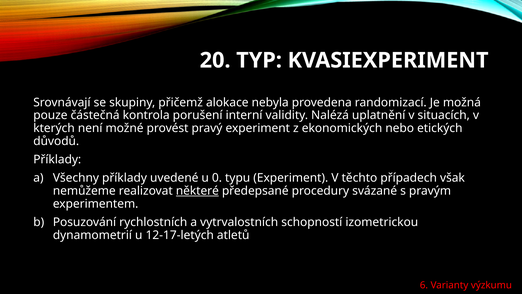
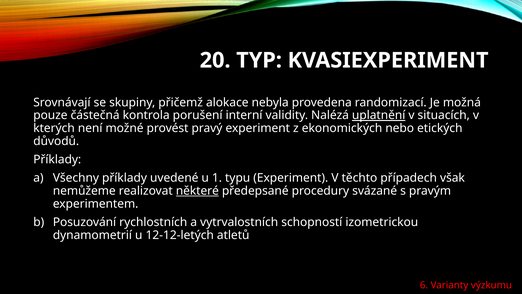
uplatnění underline: none -> present (379, 115)
0: 0 -> 1 (217, 178)
12-17-letých: 12-17-letých -> 12-12-letých (180, 235)
